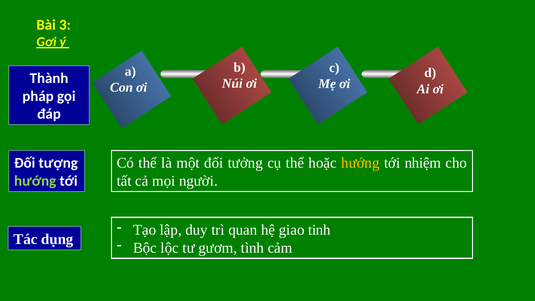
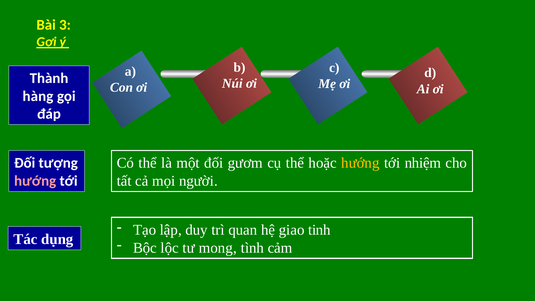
pháp: pháp -> hàng (38, 96)
tưởng: tưởng -> gươm (245, 163)
hướng colour: light green -> pink (35, 181)
gươm: gươm -> mong (218, 248)
